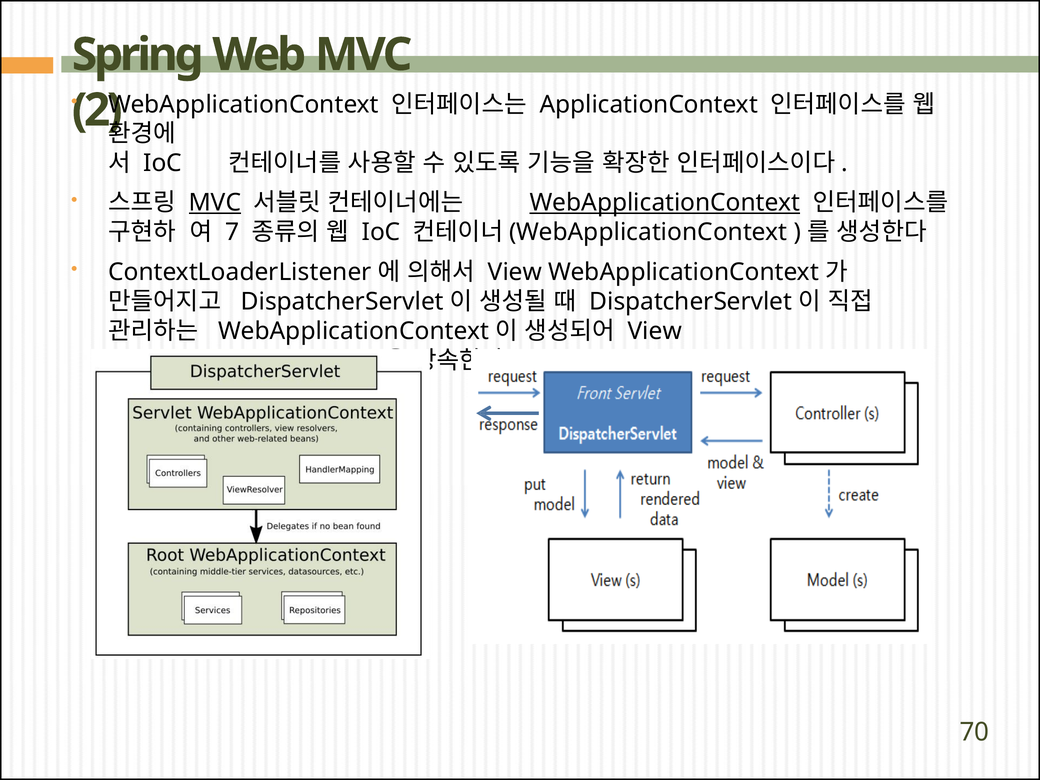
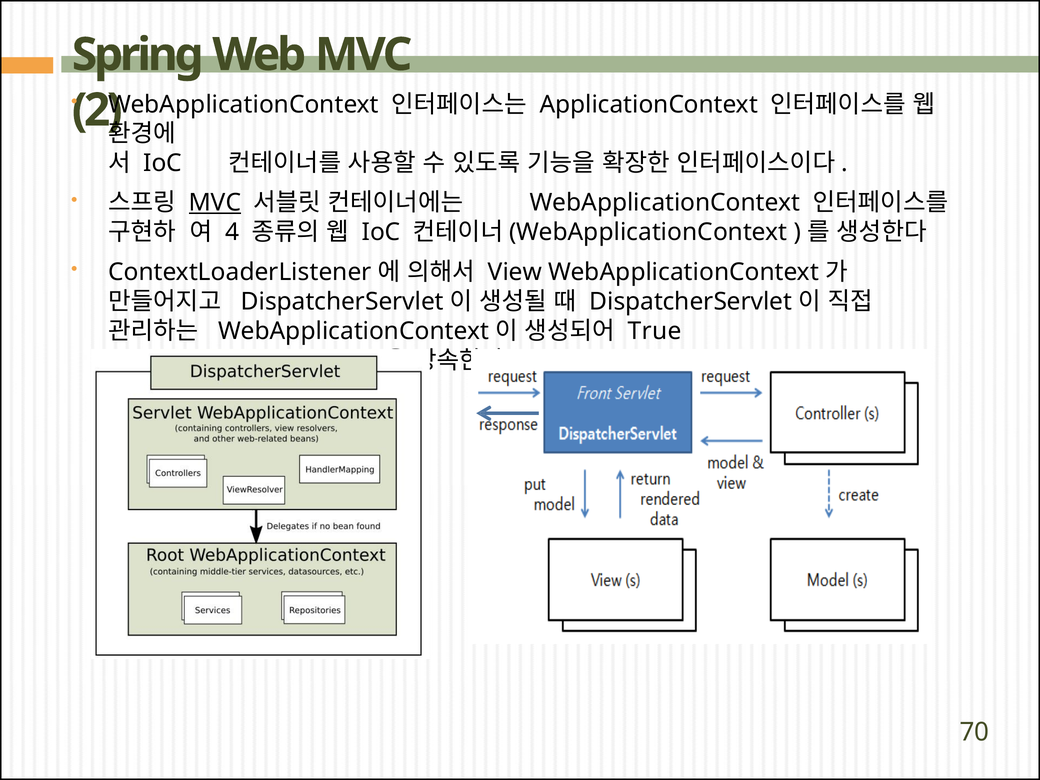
WebApplicationContext underline: present -> none (665, 203)
7: 7 -> 4 (232, 232)
View: View -> True (655, 331)
